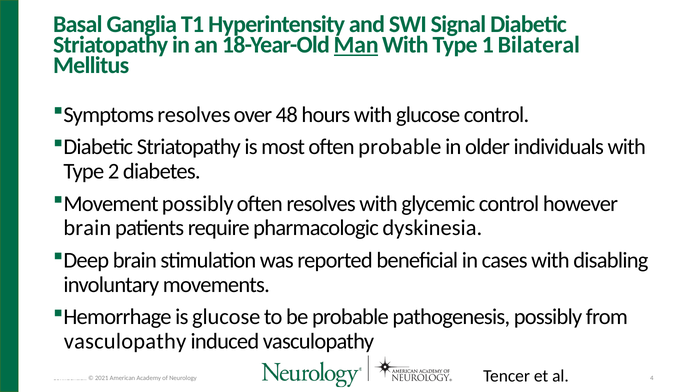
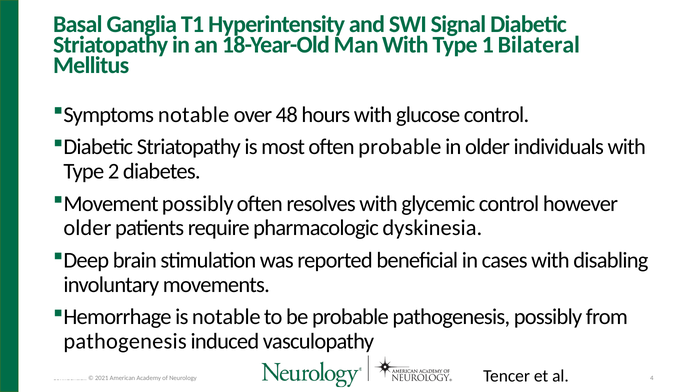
Man underline: present -> none (356, 45)
Symptoms resolves: resolves -> notable (194, 115)
brain: brain -> older (87, 228)
is glucose: glucose -> notable (226, 317)
vasculopathy: vasculopathy -> pathogenesis (125, 341)
